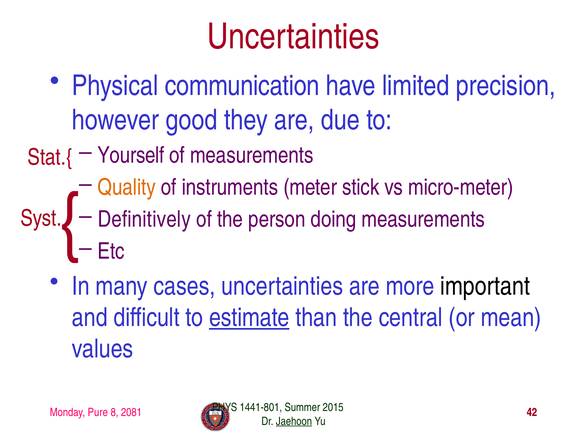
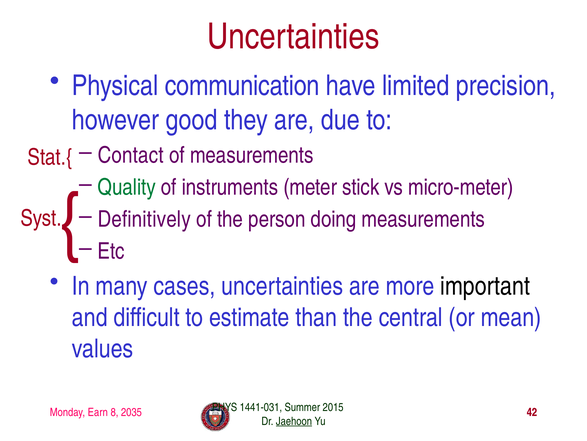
Yourself: Yourself -> Contact (131, 155)
Quality colour: orange -> green (127, 187)
estimate underline: present -> none (249, 317)
1441-801: 1441-801 -> 1441-031 (261, 407)
Pure: Pure -> Earn (98, 412)
2081: 2081 -> 2035 (131, 412)
